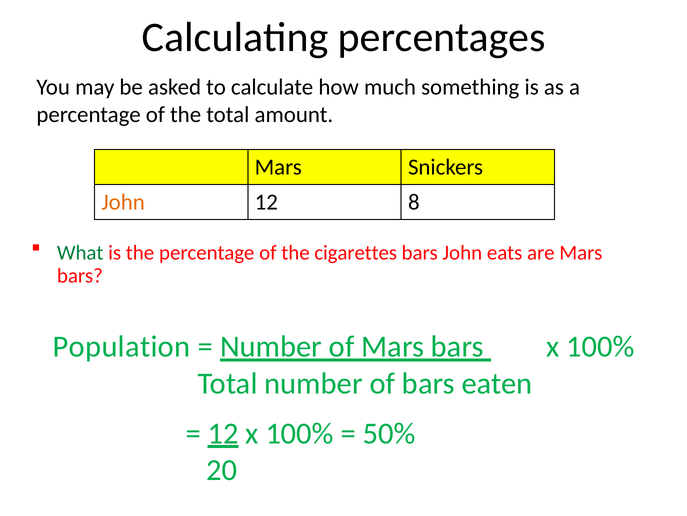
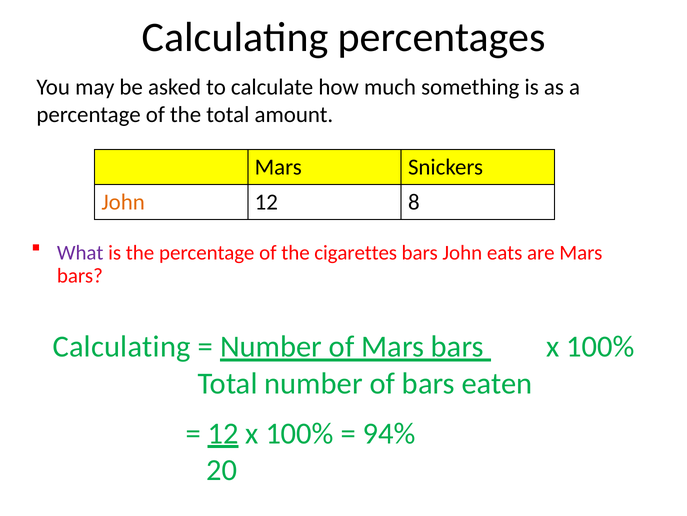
What colour: green -> purple (80, 252)
Population: Population -> Calculating (122, 346)
50%: 50% -> 94% (389, 433)
